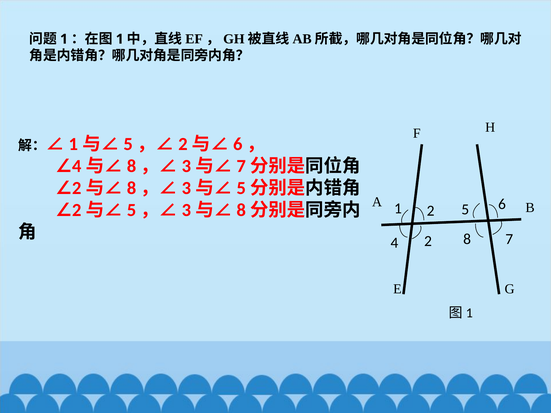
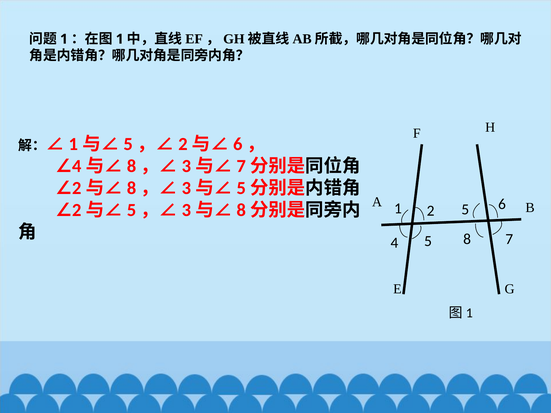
4 2: 2 -> 5 (428, 241)
